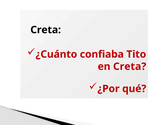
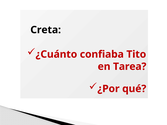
en Creta: Creta -> Tarea (130, 67)
